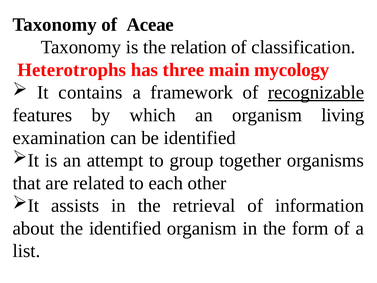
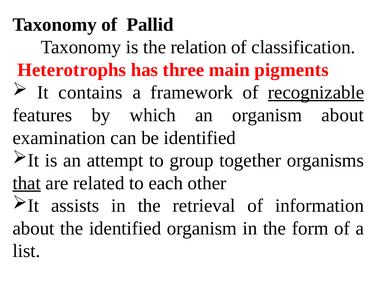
Aceae: Aceae -> Pallid (150, 25)
mycology: mycology -> pigments (292, 70)
organism living: living -> about (343, 115)
that underline: none -> present (27, 183)
